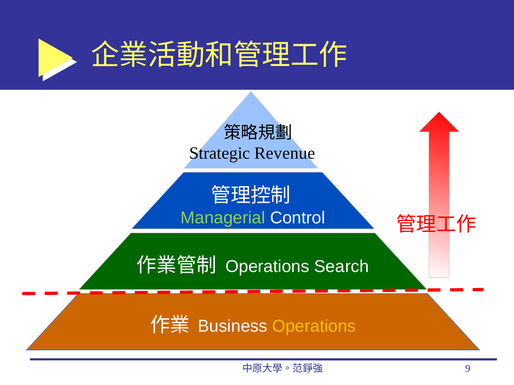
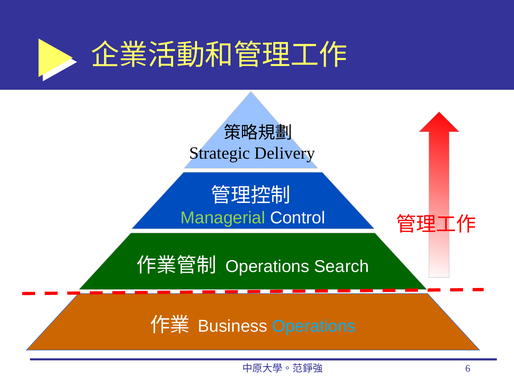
Revenue: Revenue -> Delivery (285, 154)
Operations colour: yellow -> light blue (314, 327)
9: 9 -> 6 (468, 369)
